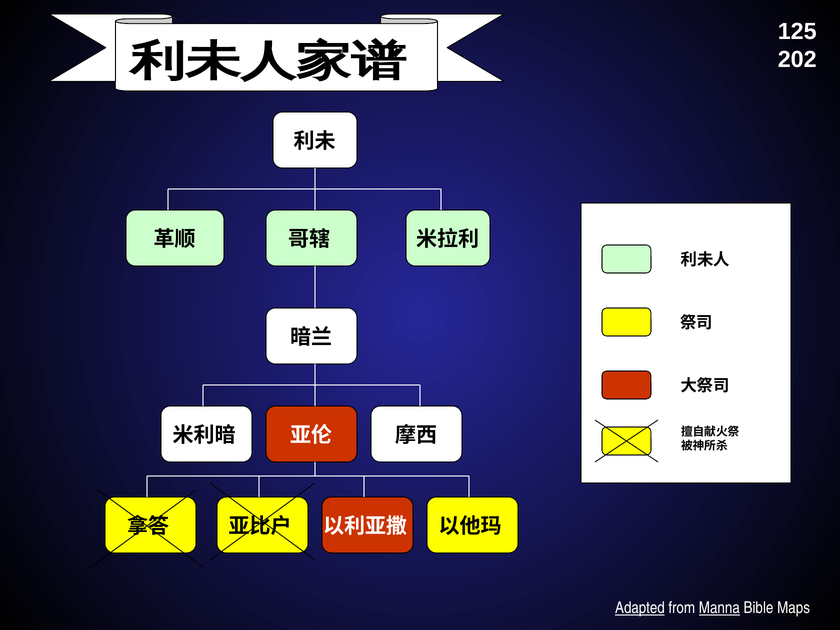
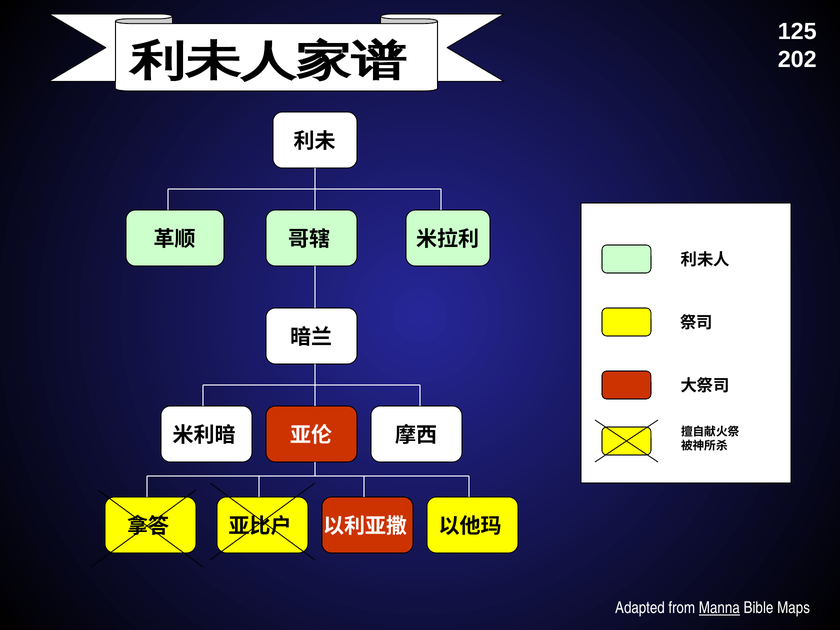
Adapted underline: present -> none (640, 608)
